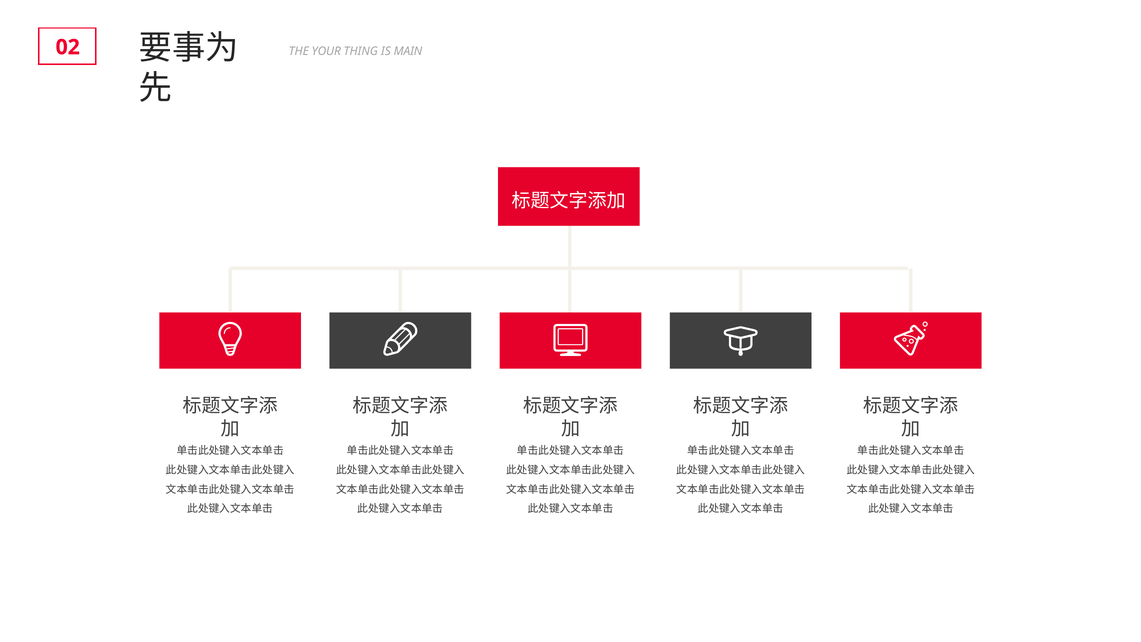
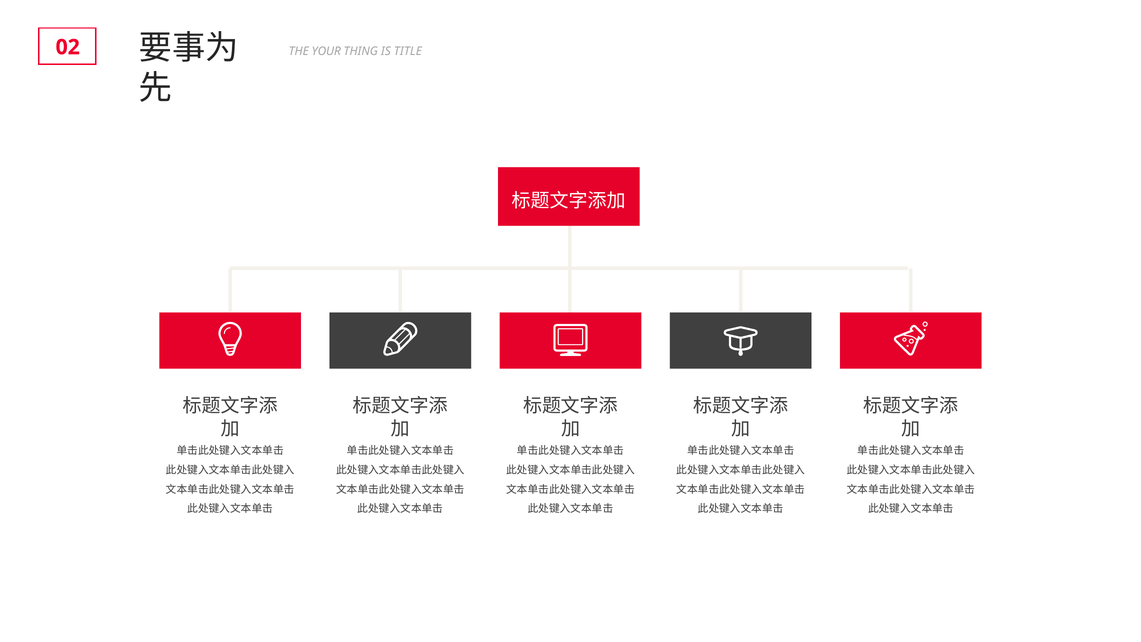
MAIN: MAIN -> TITLE (408, 51)
